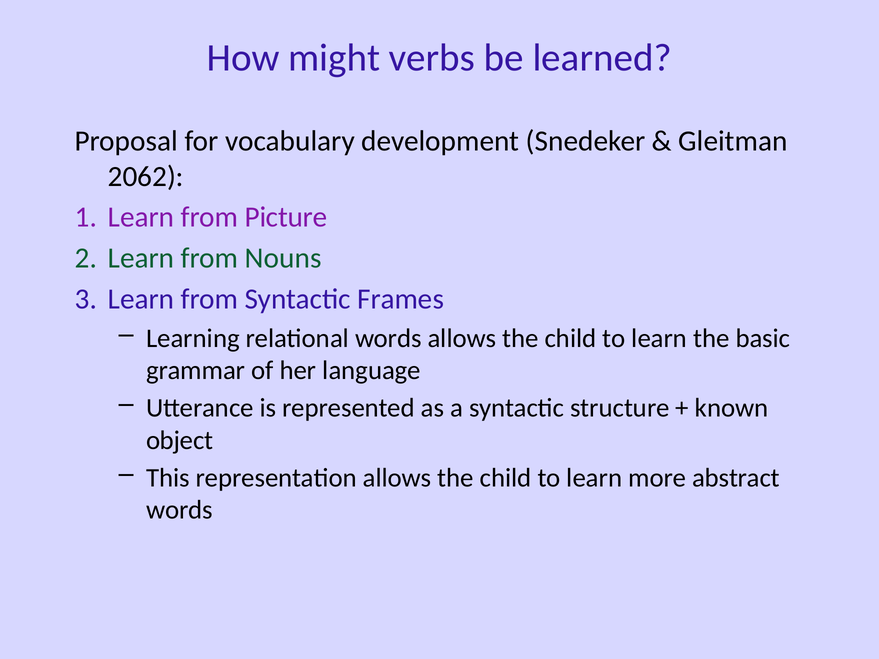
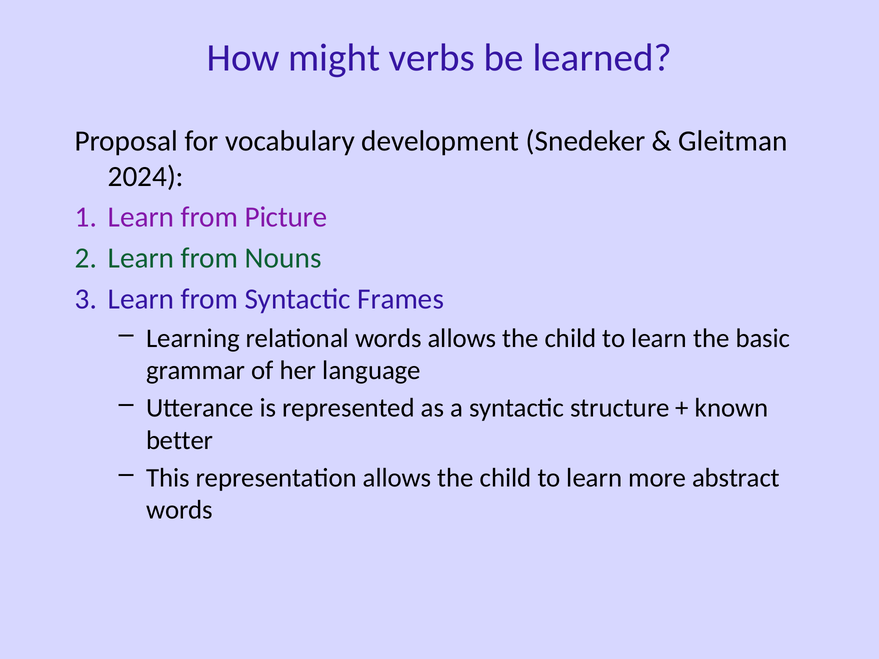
2062: 2062 -> 2024 (146, 176)
object: object -> better (180, 440)
